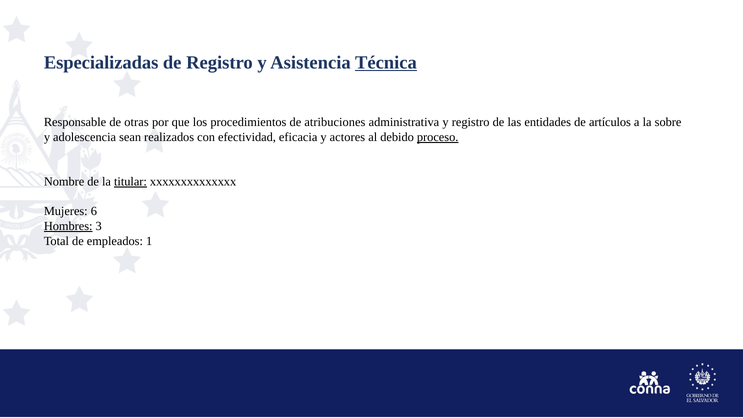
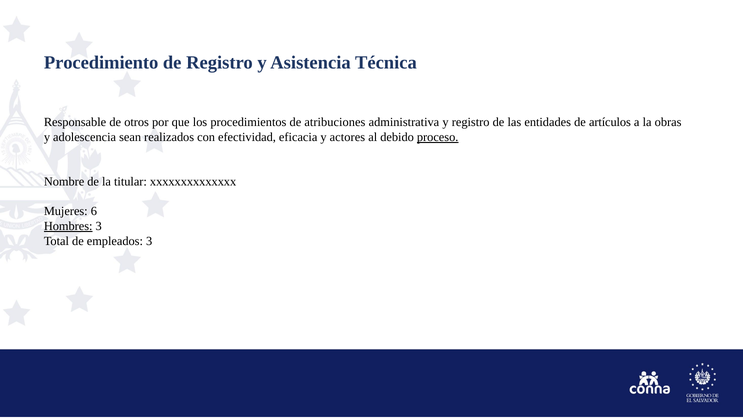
Especializadas: Especializadas -> Procedimiento (101, 63)
Técnica underline: present -> none (386, 63)
otras: otras -> otros (137, 122)
sobre: sobre -> obras (668, 122)
titular underline: present -> none (130, 182)
empleados 1: 1 -> 3 (149, 241)
